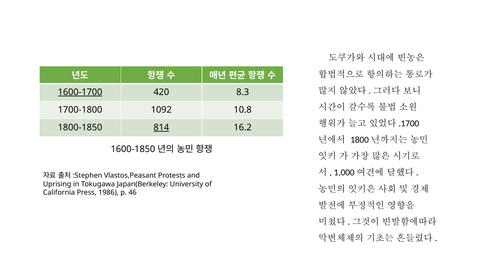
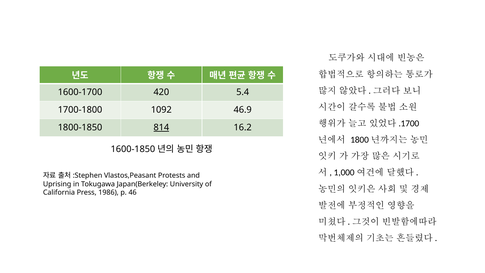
1600-1700 underline: present -> none (80, 92)
8.3: 8.3 -> 5.4 (243, 92)
10.8: 10.8 -> 46.9 (243, 110)
